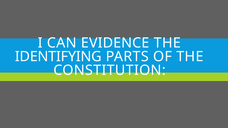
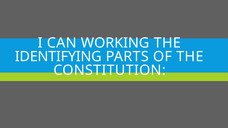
EVIDENCE: EVIDENCE -> WORKING (115, 43)
